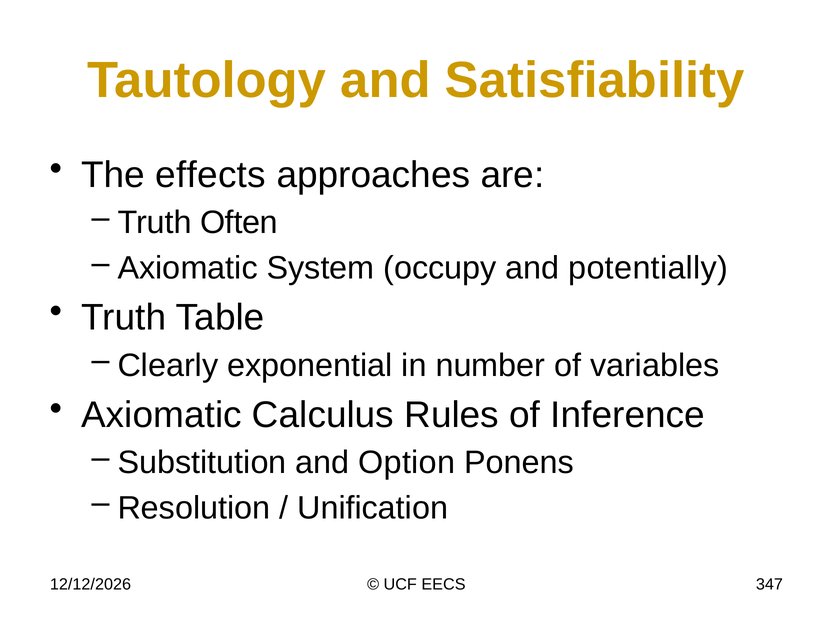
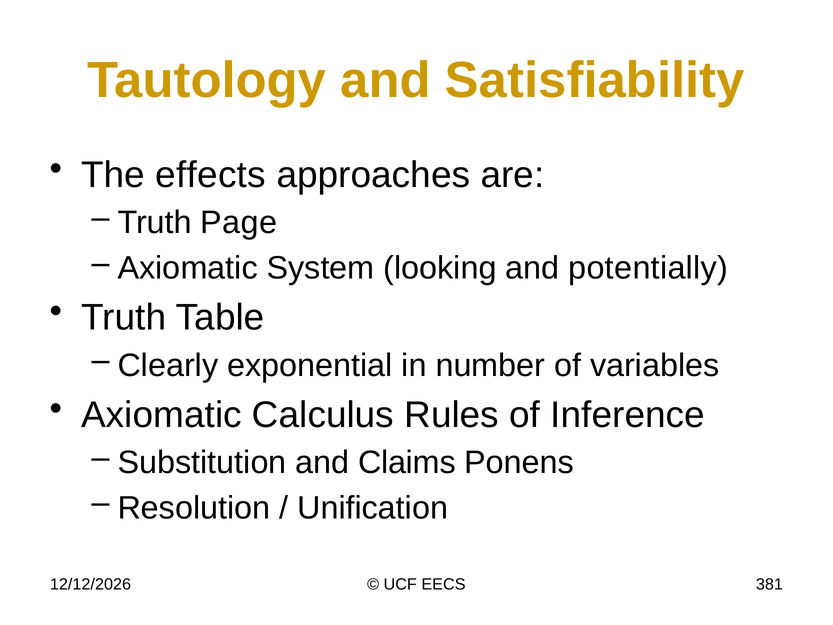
Often: Often -> Page (239, 223)
occupy: occupy -> looking (440, 268)
Option: Option -> Claims (407, 462)
347: 347 -> 381 (769, 584)
